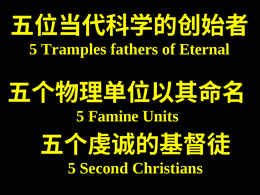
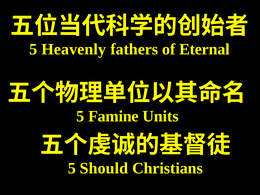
Tramples: Tramples -> Heavenly (74, 49)
Second: Second -> Should (104, 168)
